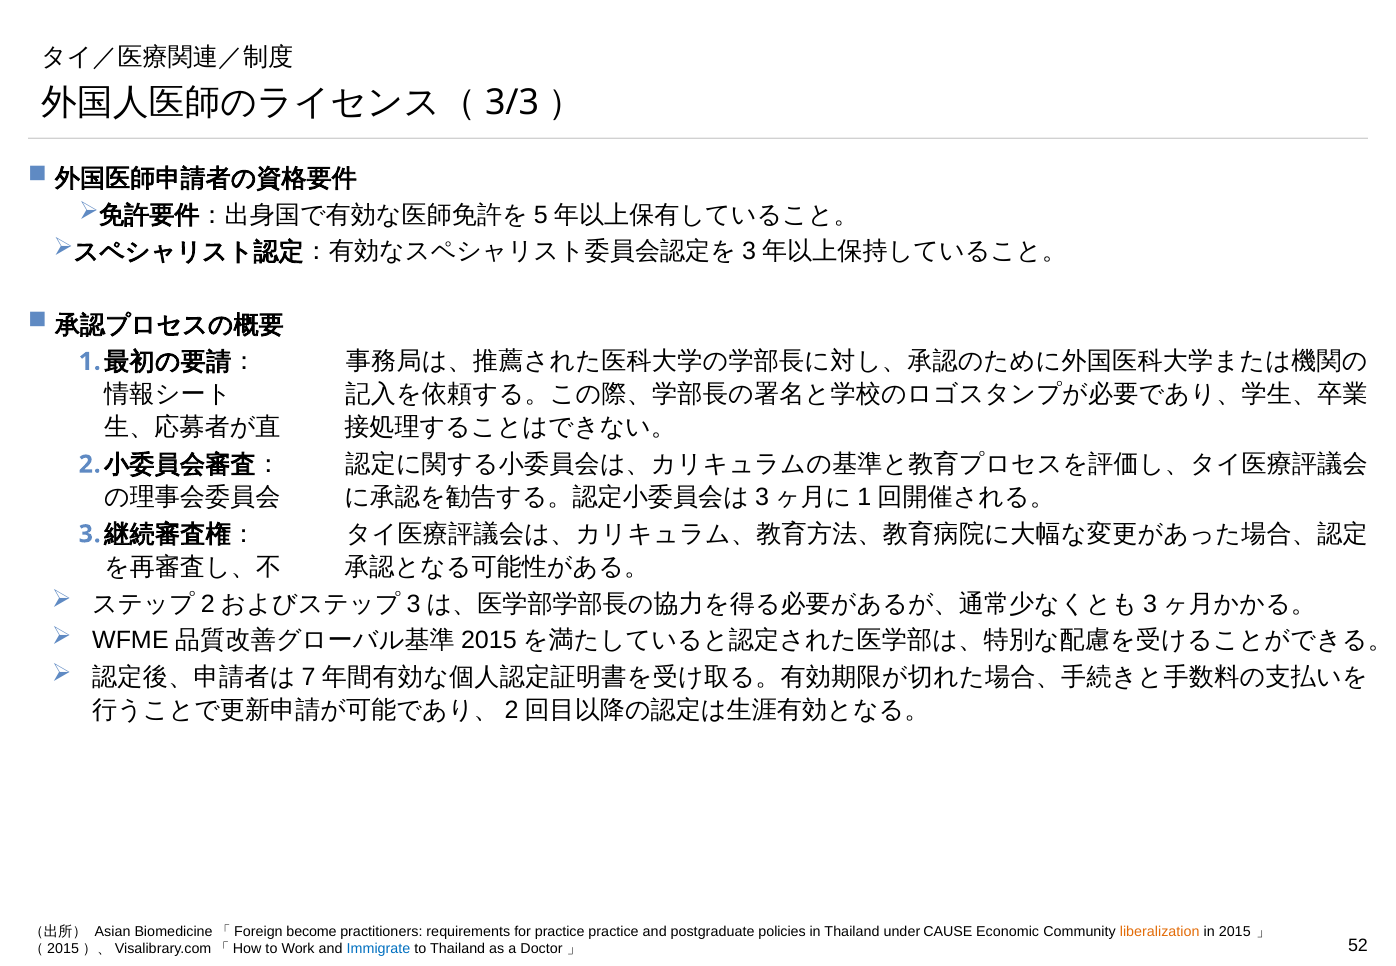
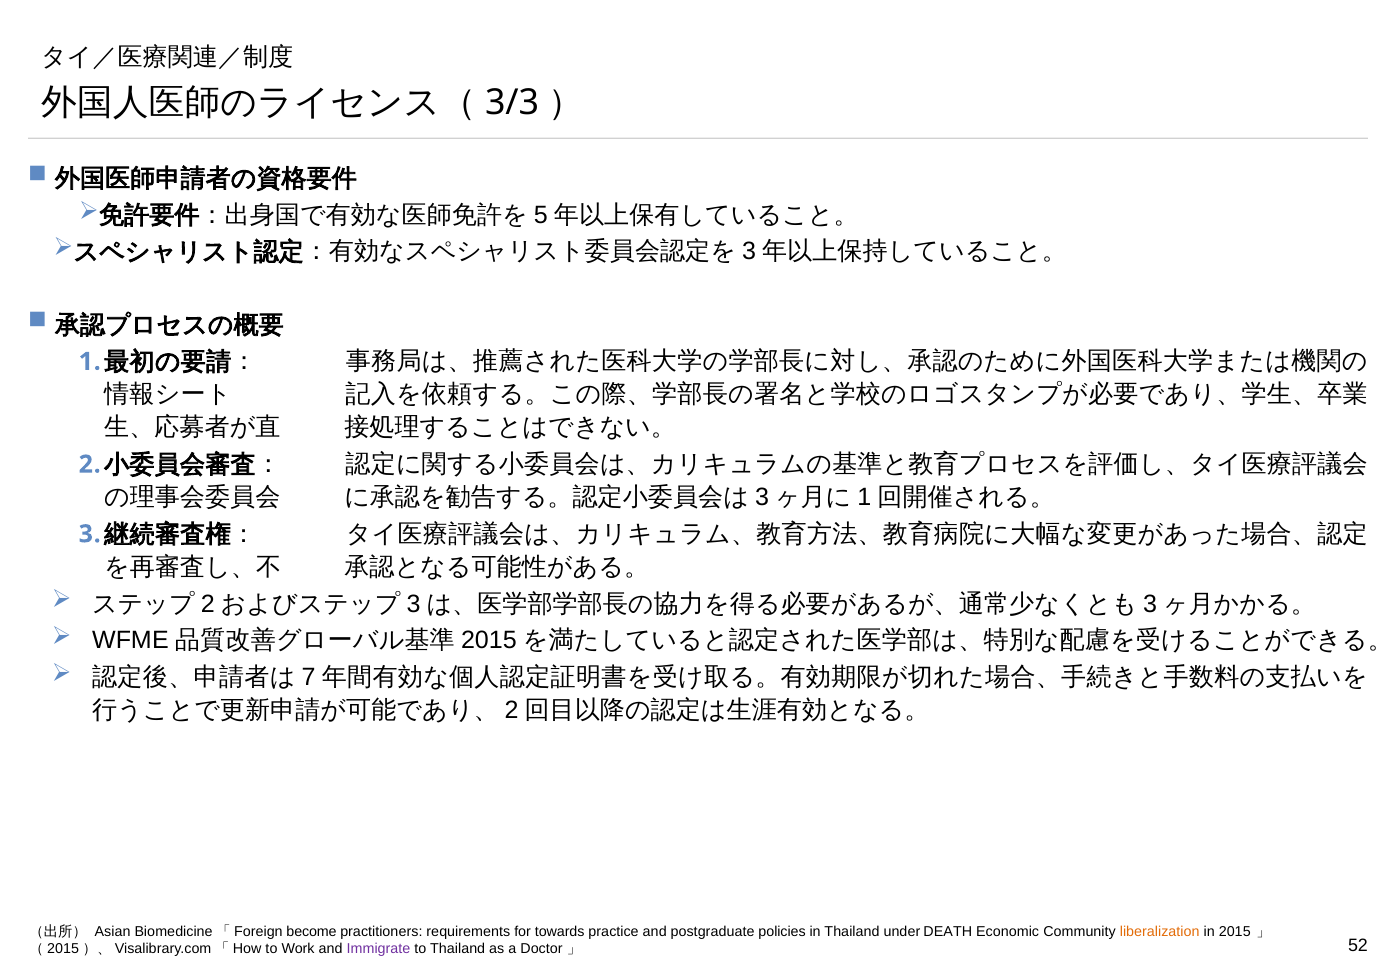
for practice: practice -> towards (560, 932)
CAUSE: CAUSE -> DEATH (948, 932)
Immigrate colour: blue -> purple (379, 950)
